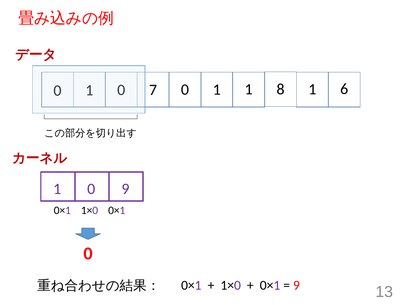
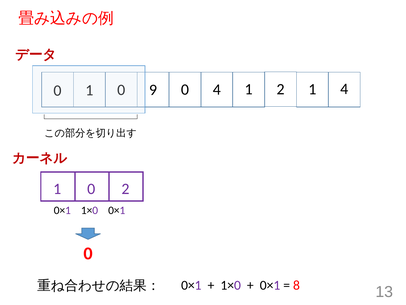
7: 7 -> 9 (153, 90)
1: 1 -> 4 (217, 89)
1 8: 8 -> 2 (281, 89)
1 6: 6 -> 4 (344, 89)
0 9: 9 -> 2 (125, 189)
9: 9 -> 8 (296, 285)
